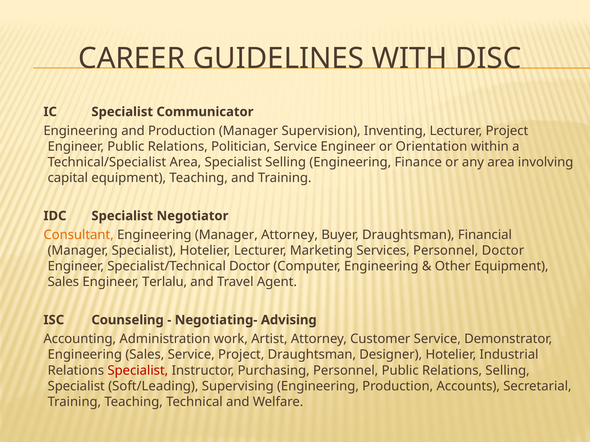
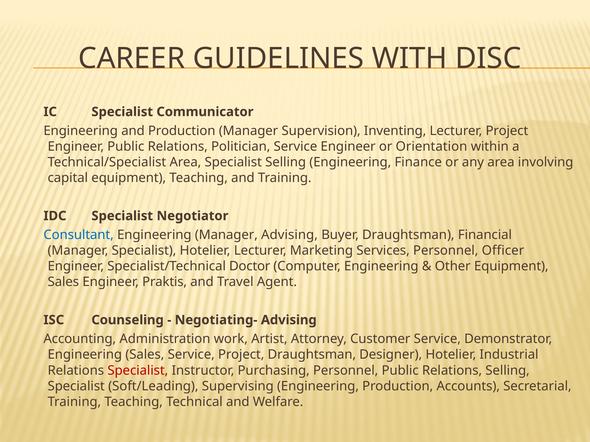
Consultant colour: orange -> blue (79, 235)
Manager Attorney: Attorney -> Advising (289, 235)
Personnel Doctor: Doctor -> Officer (503, 251)
Terlalu: Terlalu -> Praktis (165, 282)
